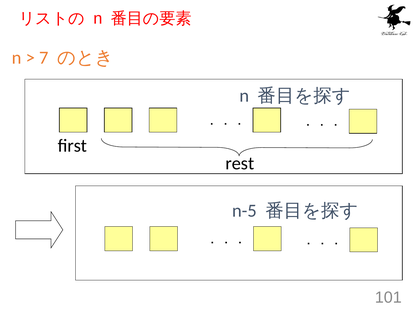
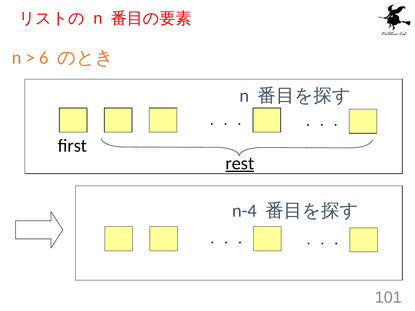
7: 7 -> 6 (44, 58)
rest underline: none -> present (240, 164)
n-5: n-5 -> n-4 (244, 211)
